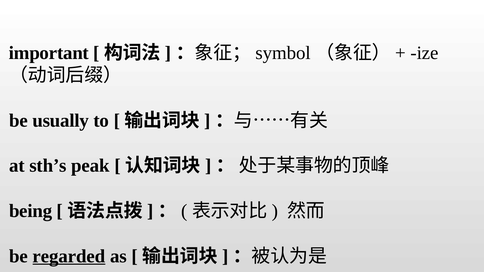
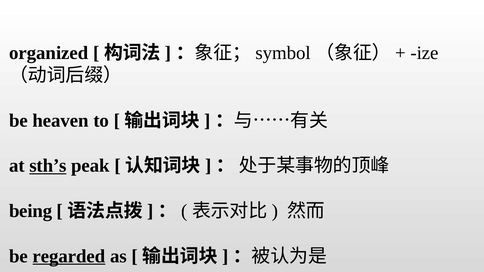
important: important -> organized (49, 53)
usually: usually -> heaven (61, 121)
sth’s underline: none -> present (48, 166)
